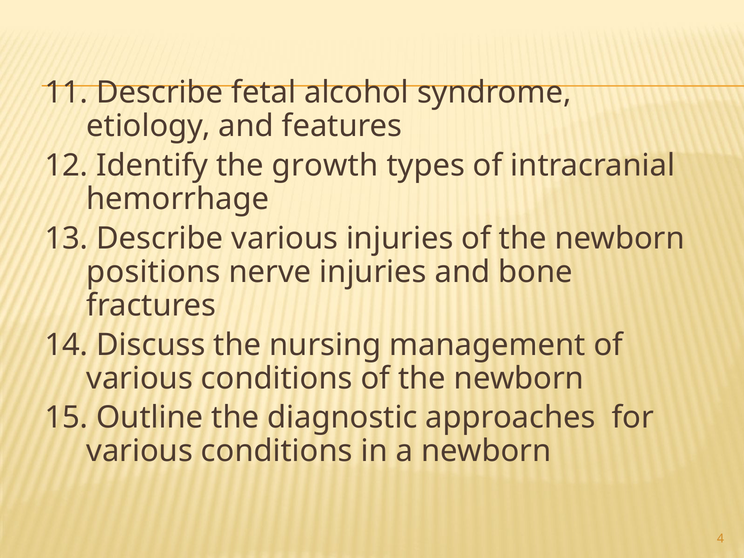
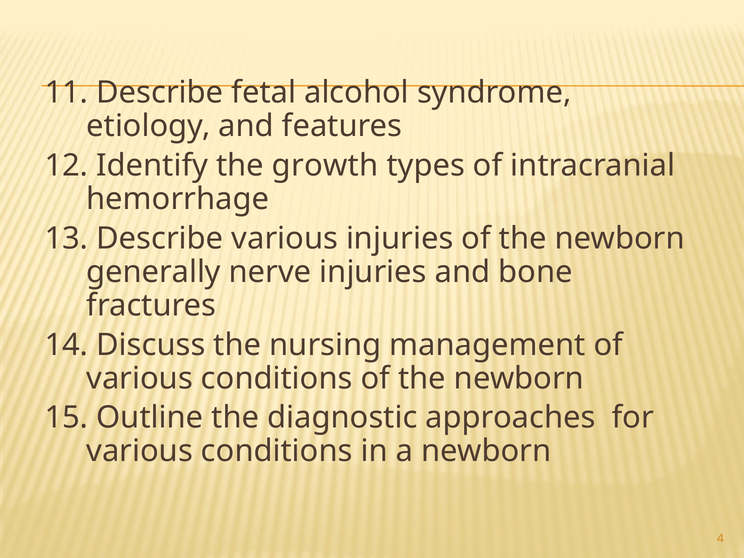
positions: positions -> generally (154, 272)
